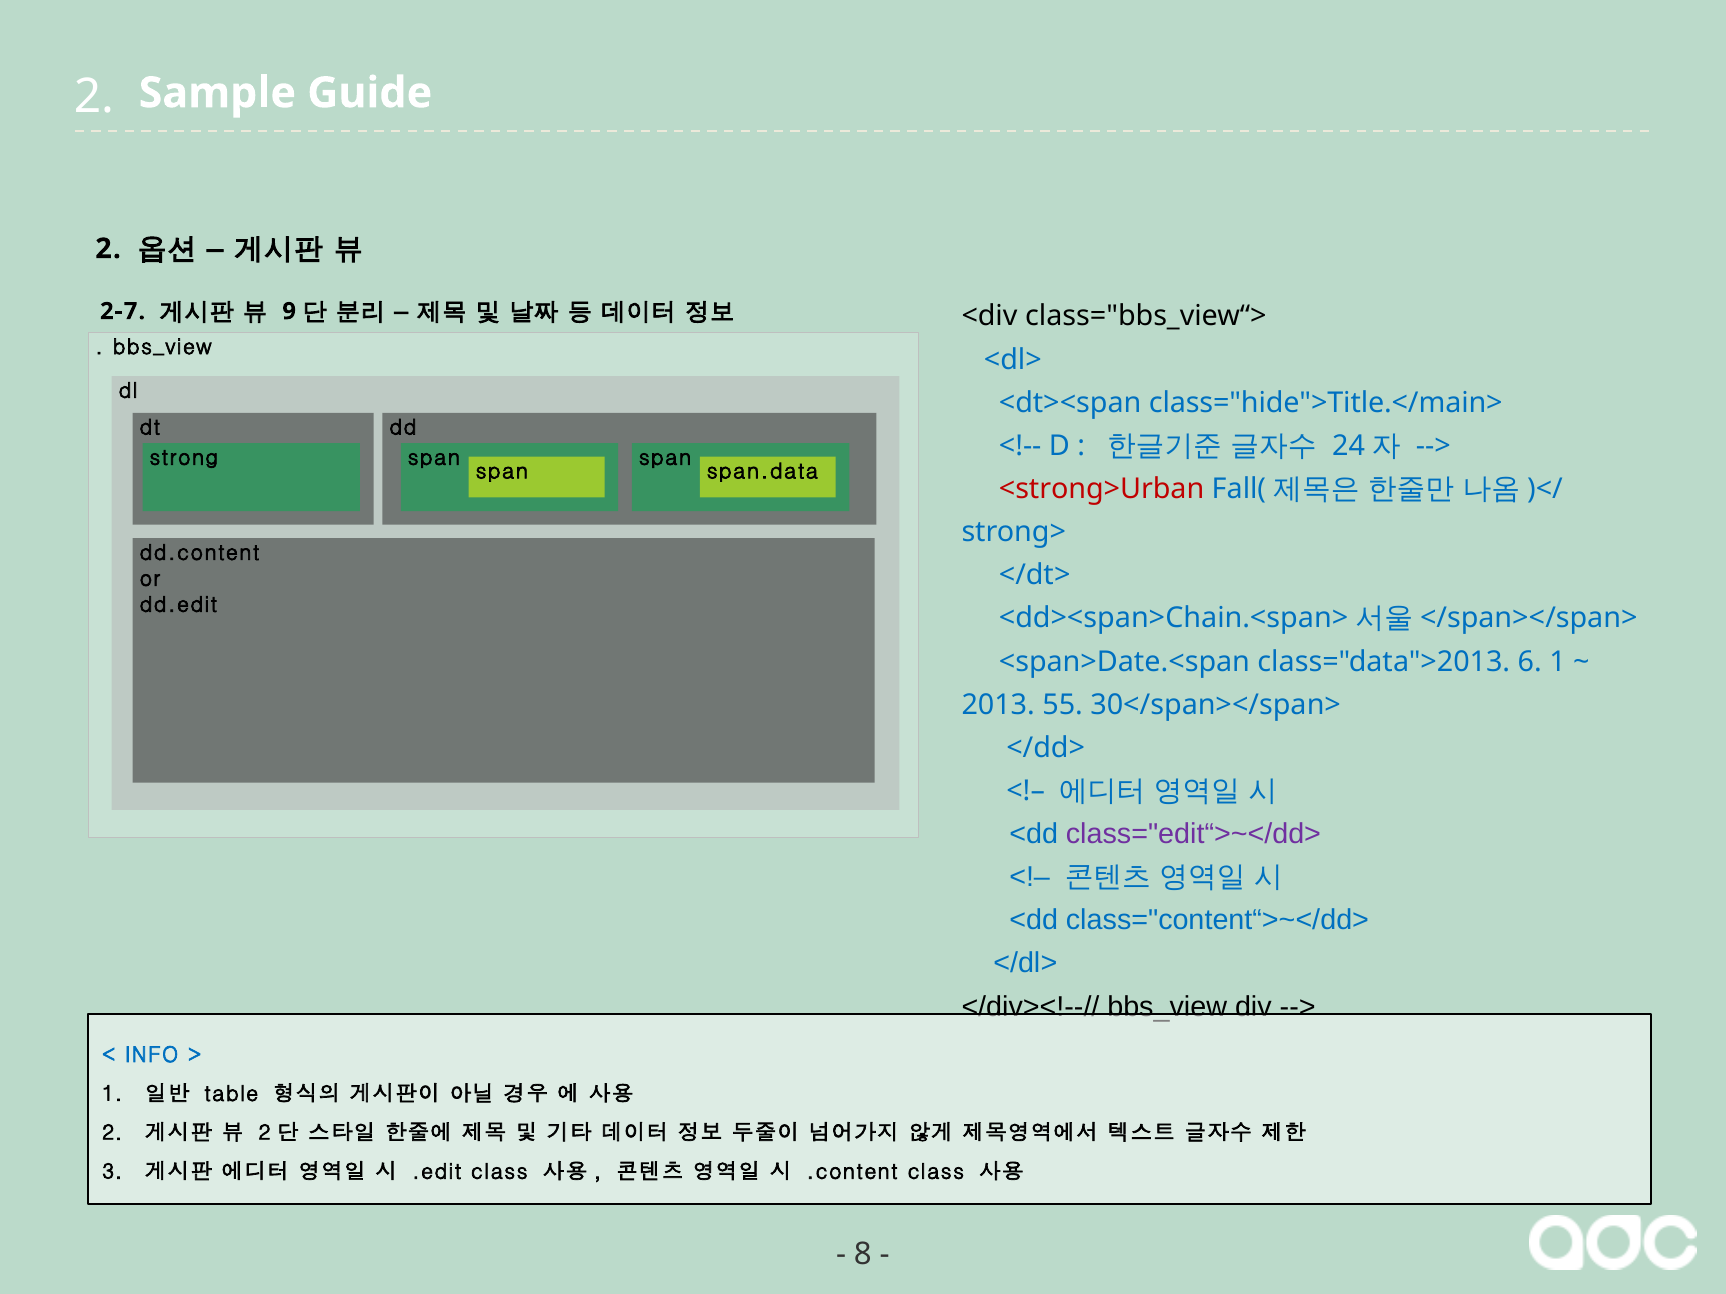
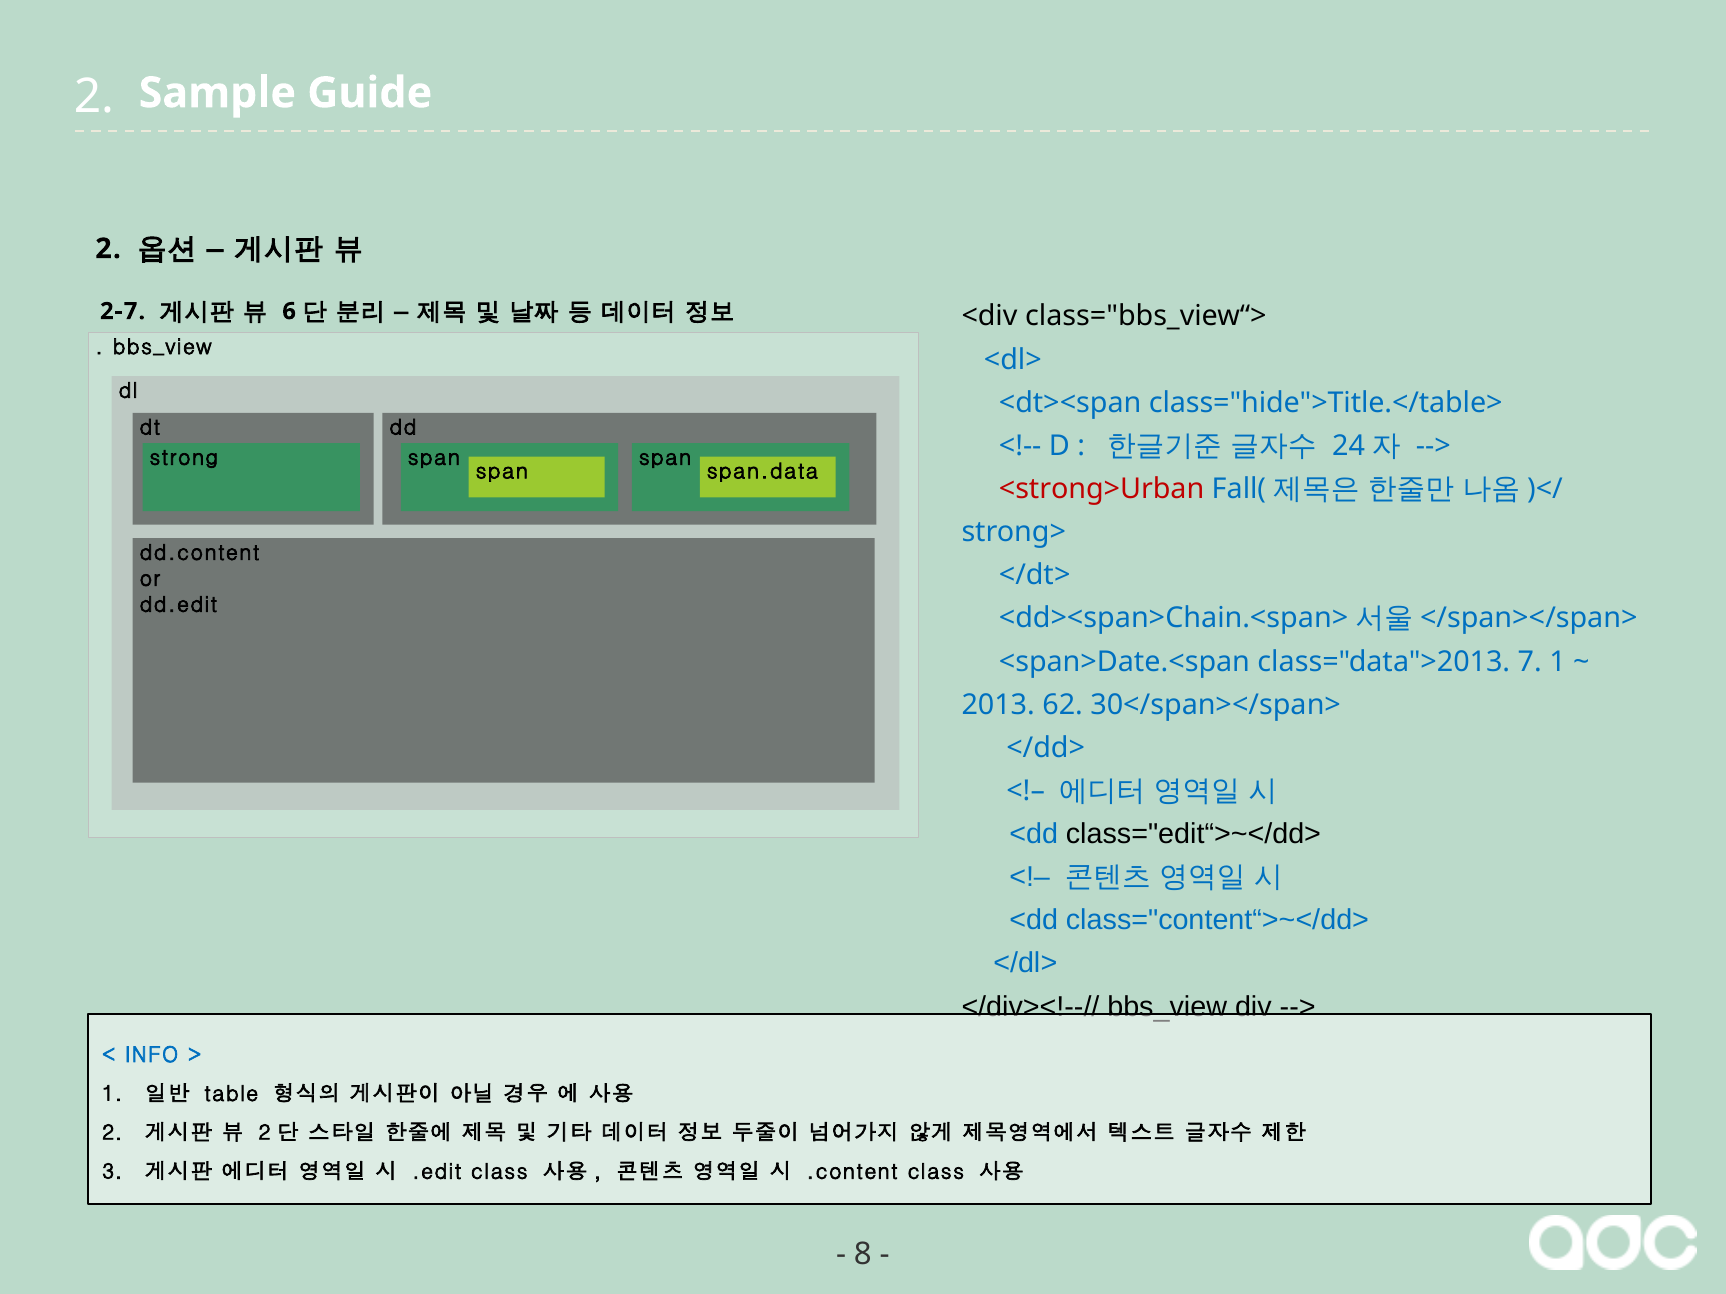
9: 9 -> 6 (289, 311)
class="hide">Title.</main>: class="hide">Title.</main> -> class="hide">Title.</table> (1326, 403)
6: 6 -> 7 (1530, 662)
55: 55 -> 62 (1063, 705)
class="edit“>~</dd> colour: purple -> black (1193, 834)
